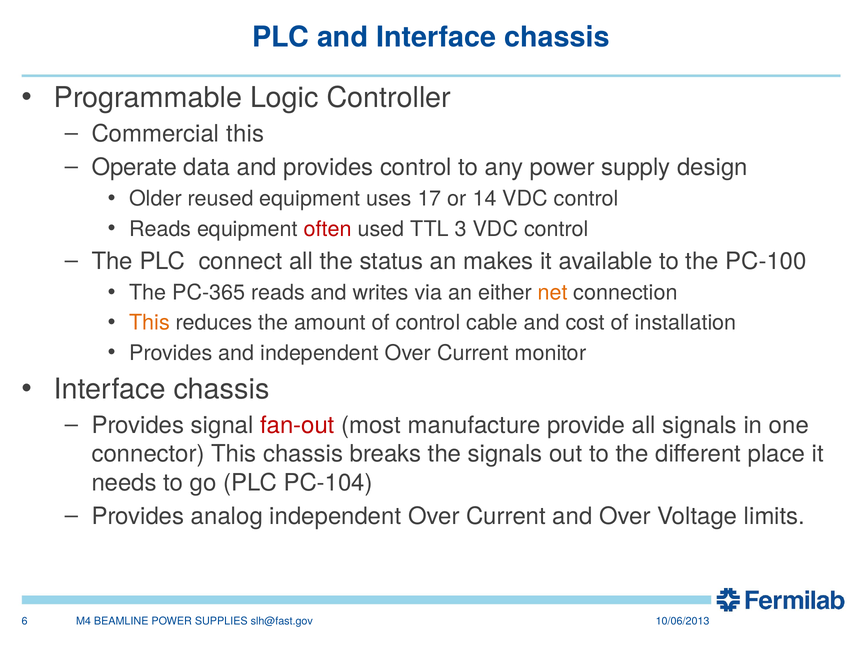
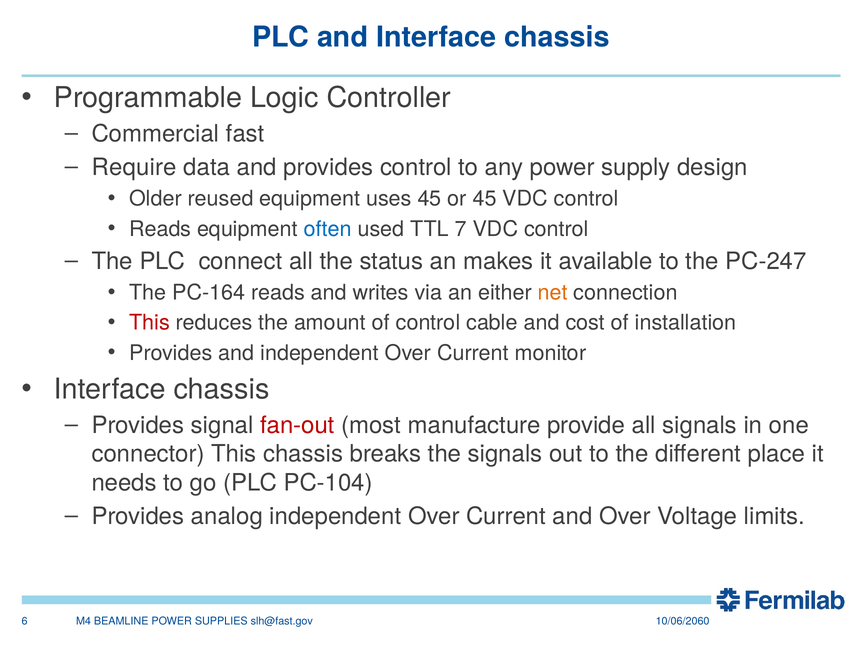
Commercial this: this -> fast (245, 134)
Operate: Operate -> Require (134, 168)
uses 17: 17 -> 45 (429, 199)
or 14: 14 -> 45 (485, 199)
often colour: red -> blue (328, 229)
3: 3 -> 7 (461, 229)
PC-100: PC-100 -> PC-247 (766, 261)
PC-365: PC-365 -> PC-164 (209, 293)
This colour: orange -> red (150, 323)
10/06/2013: 10/06/2013 -> 10/06/2060 (683, 621)
